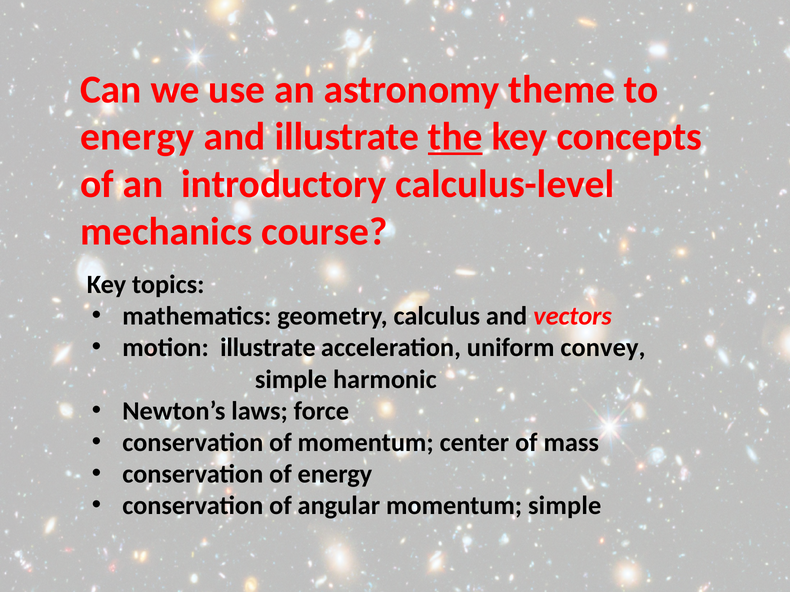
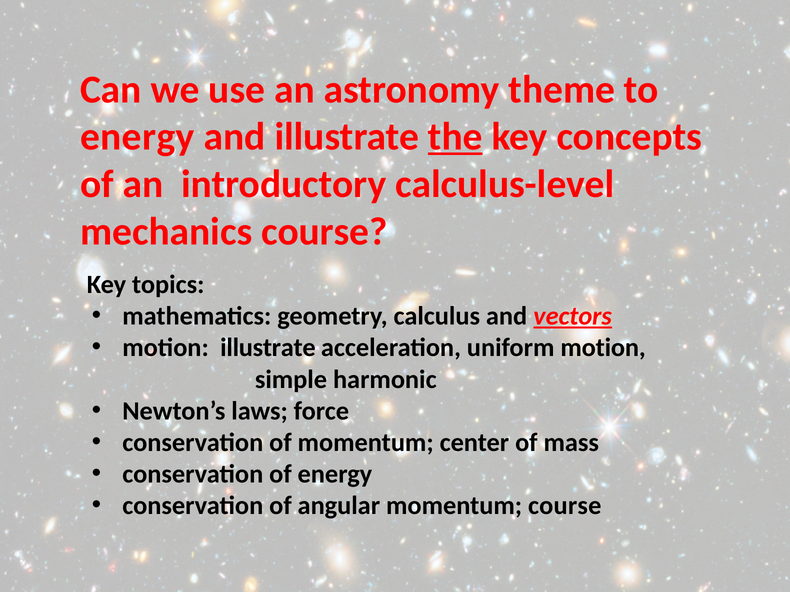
vectors underline: none -> present (573, 316)
uniform convey: convey -> motion (603, 348)
momentum simple: simple -> course (565, 506)
